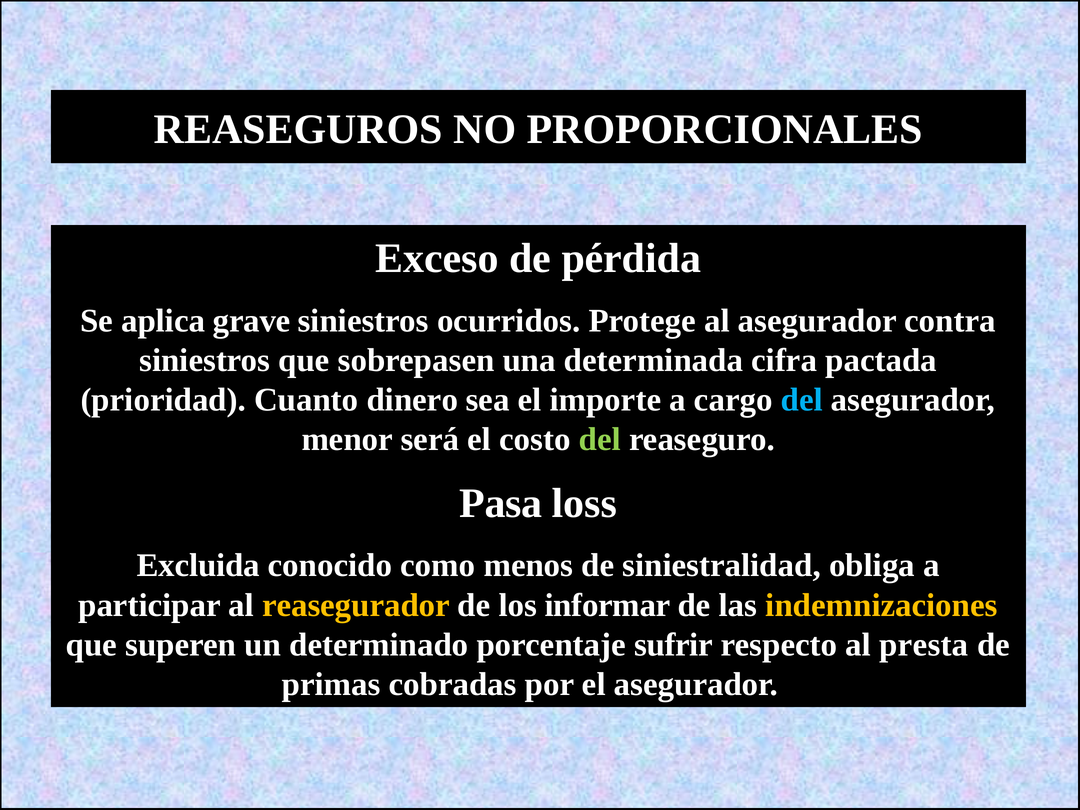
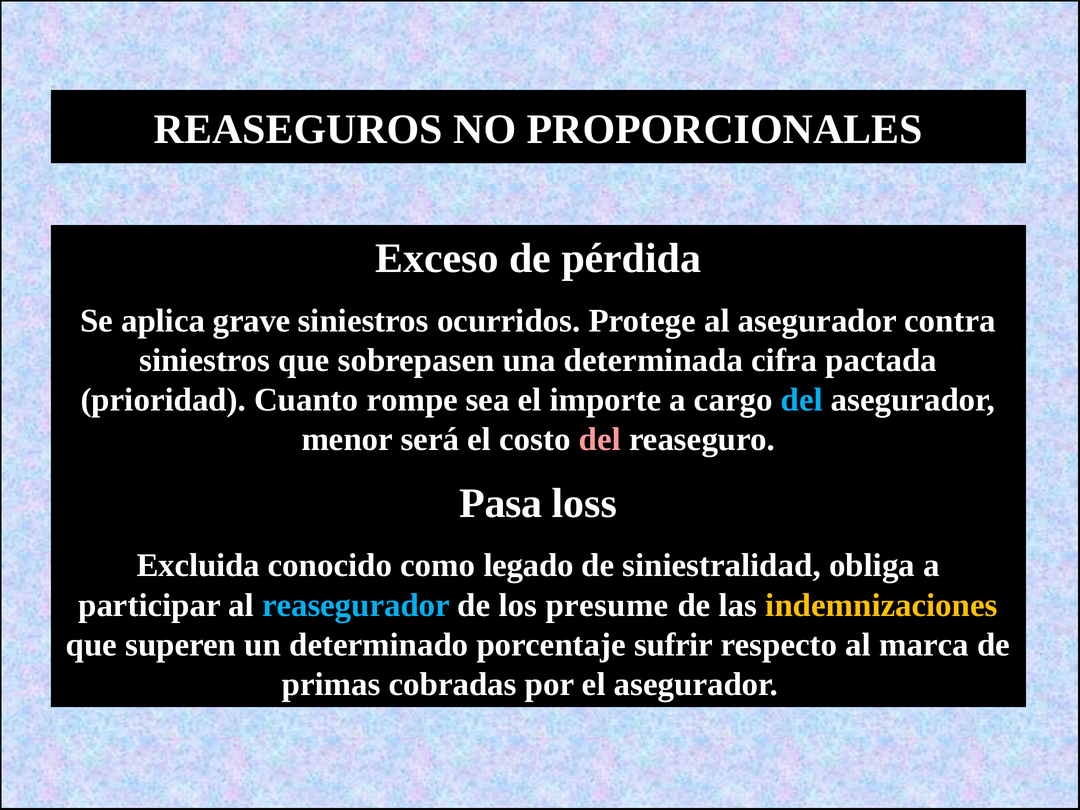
dinero: dinero -> rompe (412, 400)
del colour: light green -> pink (600, 440)
menos: menos -> legado (529, 566)
reasegurador colour: yellow -> light blue (356, 605)
informar: informar -> presume (607, 605)
presta: presta -> marca (924, 645)
